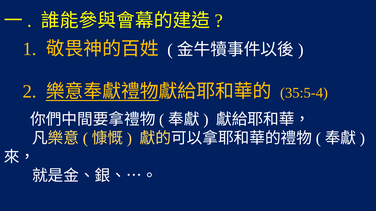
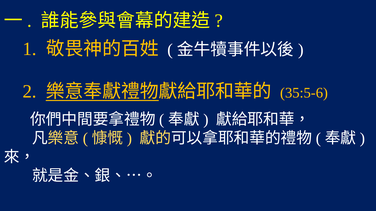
35:5-4: 35:5-4 -> 35:5-6 (304, 93)
